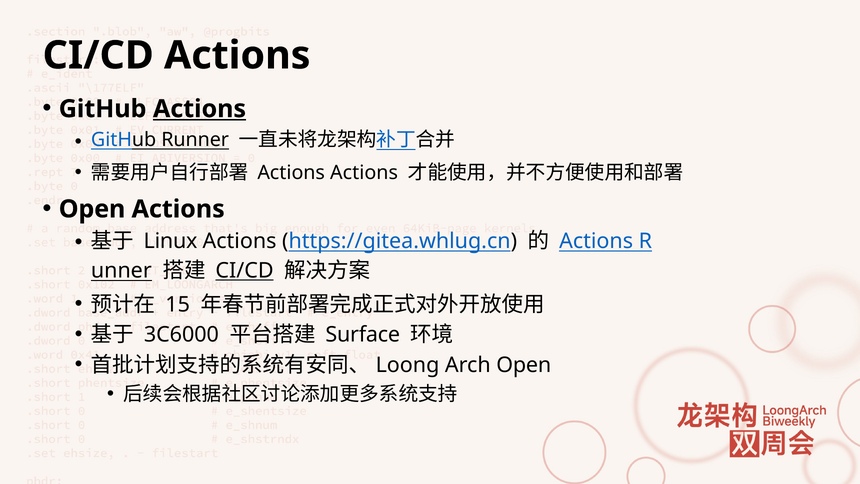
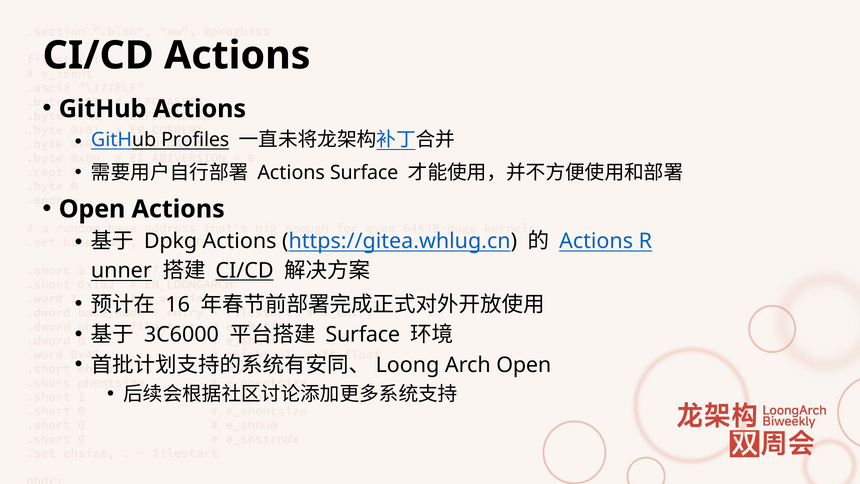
Actions underline: present -> none (200, 109)
Runner: Runner -> Profiles (195, 140)
Actions Actions: Actions -> Surface (364, 173)
Linux: Linux -> Dpkg (170, 241)
15: 15 -> 16 (178, 304)
